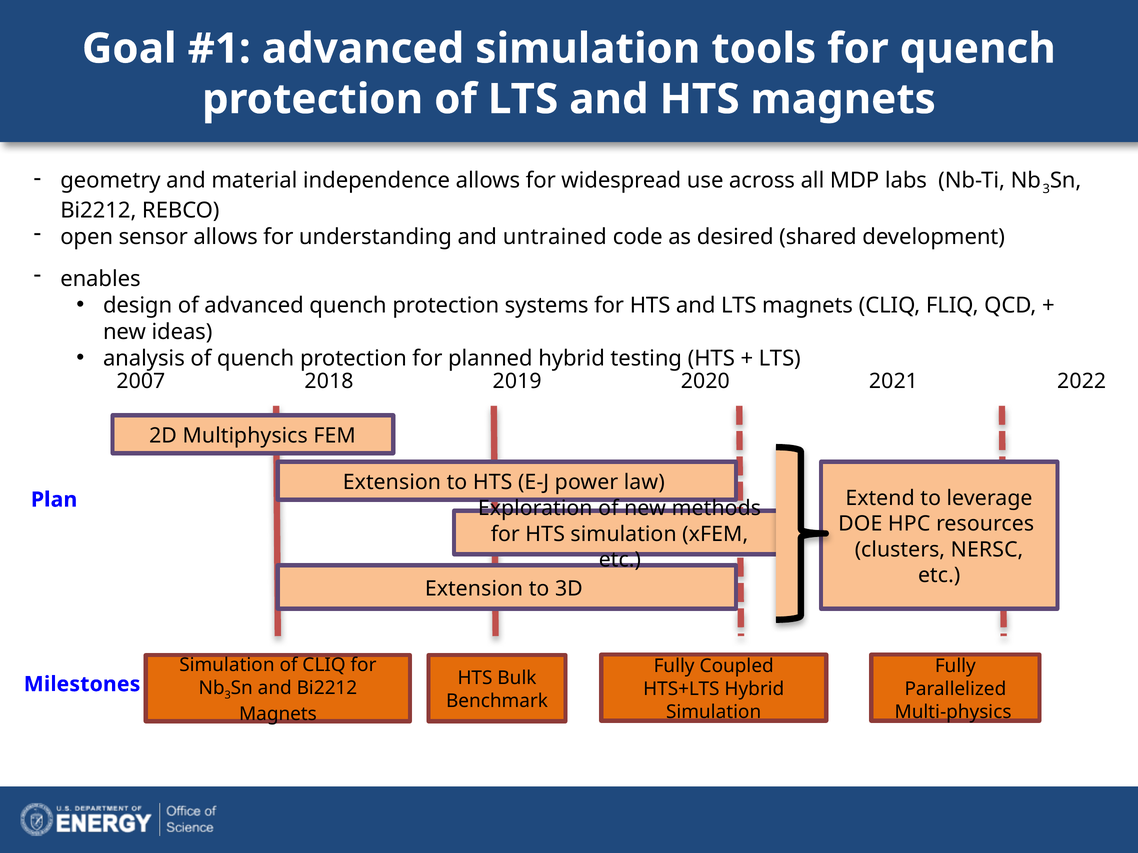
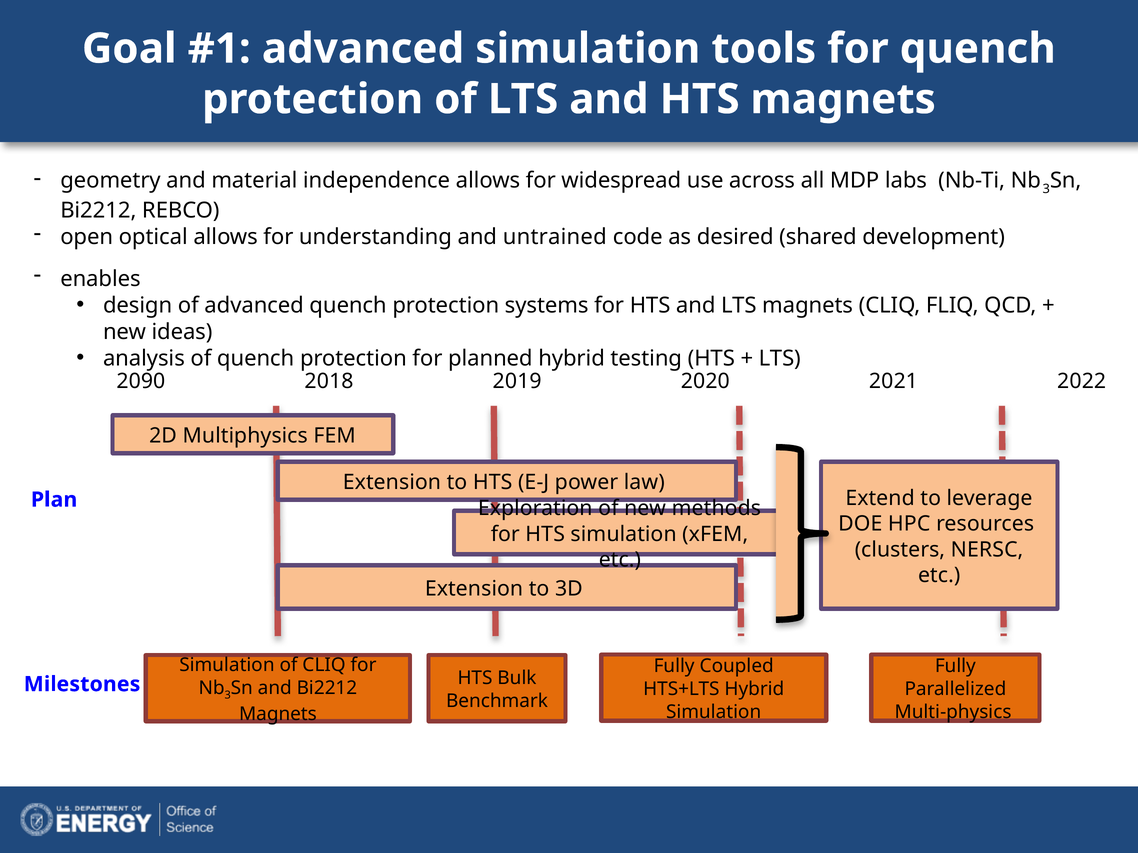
sensor: sensor -> optical (153, 237)
2007: 2007 -> 2090 (141, 381)
